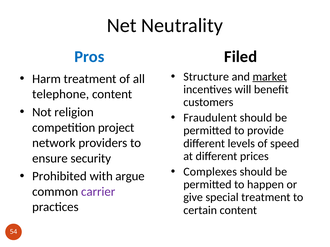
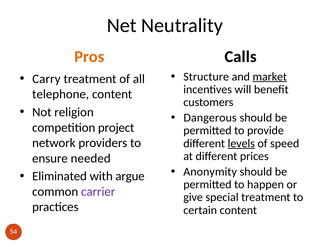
Pros colour: blue -> orange (89, 57)
Filed: Filed -> Calls (241, 57)
Harm: Harm -> Carry (46, 79)
Fraudulent: Fraudulent -> Dangerous (210, 118)
levels underline: none -> present (241, 144)
security: security -> needed (91, 159)
Complexes: Complexes -> Anonymity (210, 172)
Prohibited: Prohibited -> Eliminated (60, 177)
